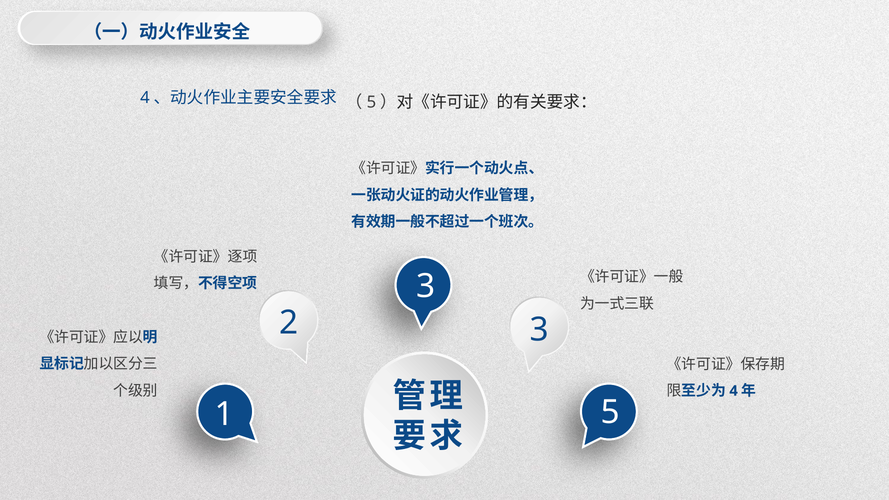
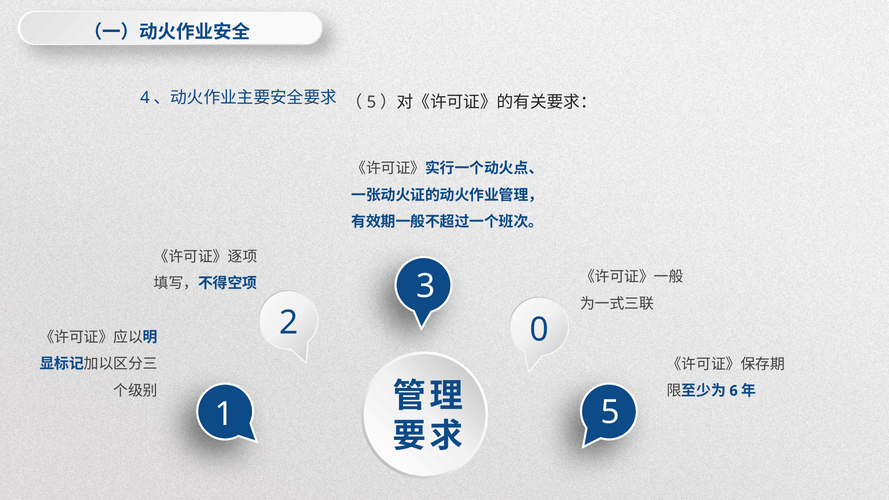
2 3: 3 -> 0 (539, 330)
4: 4 -> 6 (734, 391)
